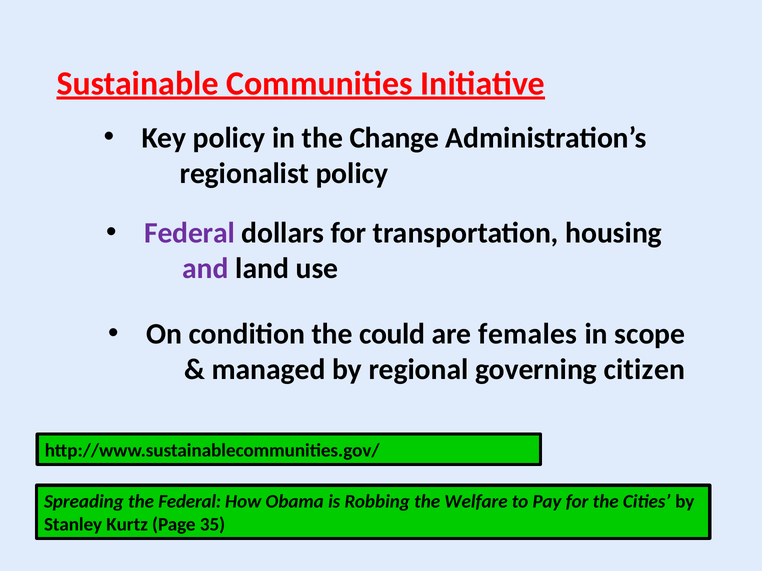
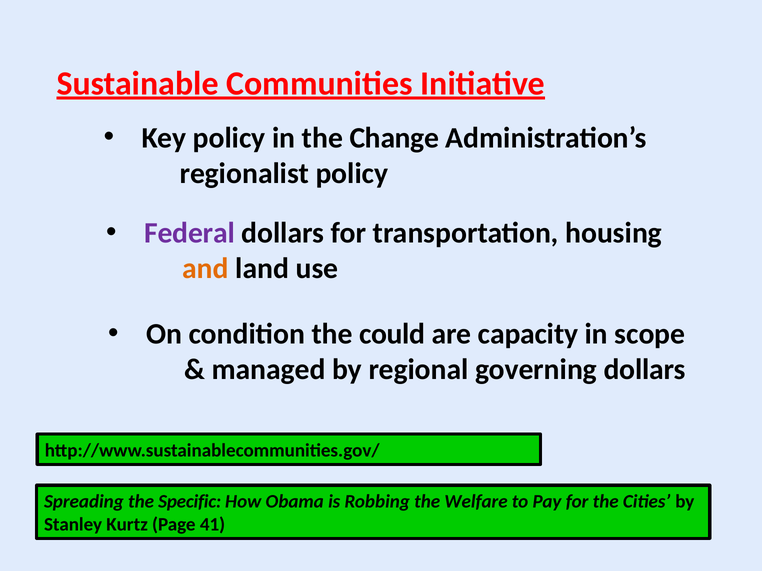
and colour: purple -> orange (205, 269)
females: females -> capacity (528, 334)
governing citizen: citizen -> dollars (645, 370)
the Federal: Federal -> Specific (190, 502)
35: 35 -> 41 (212, 525)
